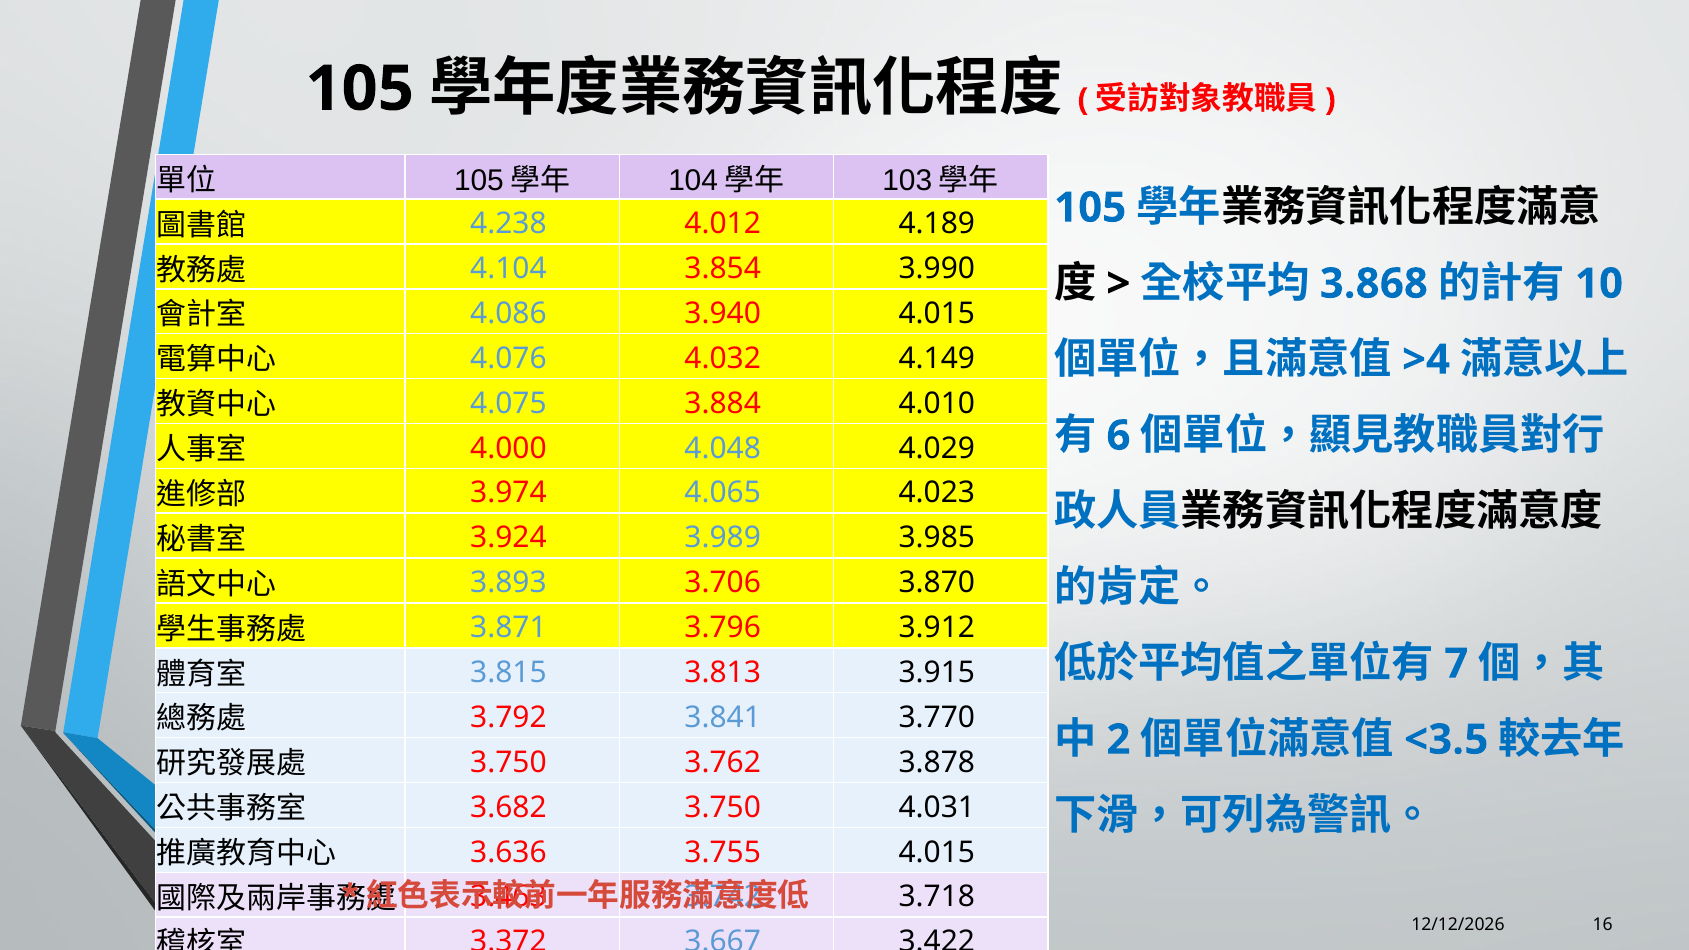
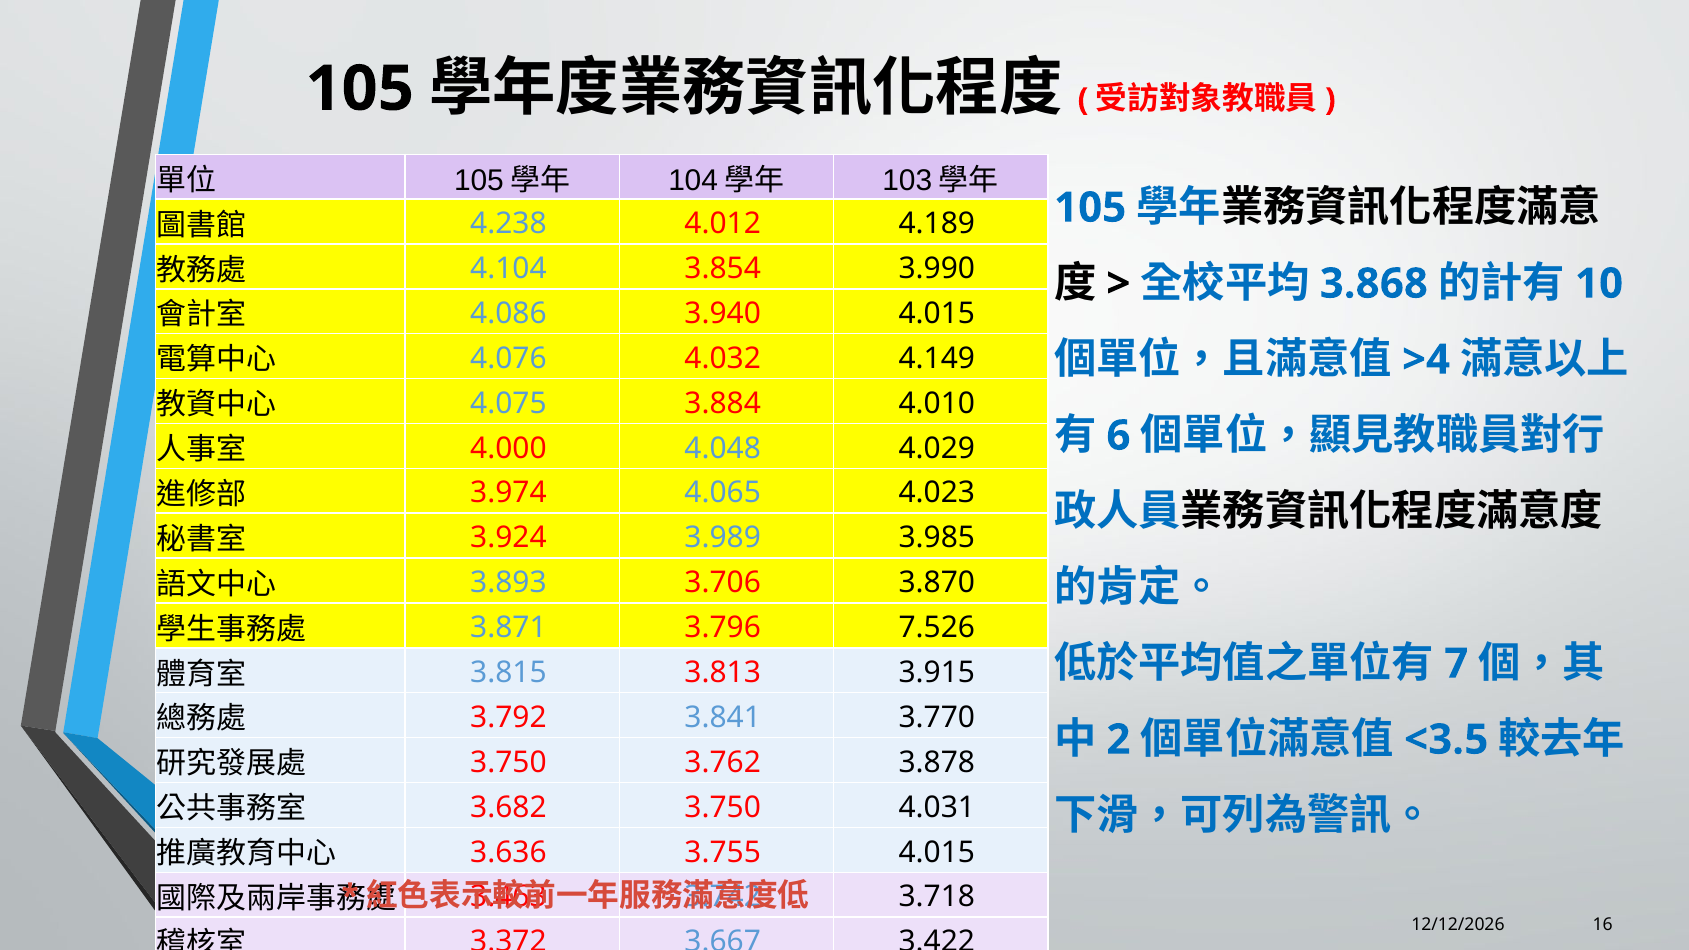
3.912: 3.912 -> 7.526 (937, 628)
